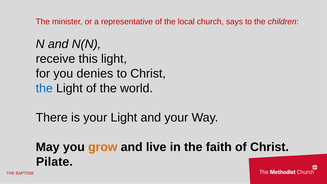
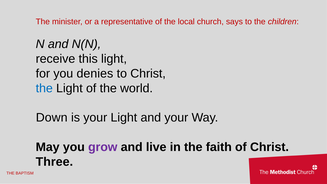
There: There -> Down (52, 118)
grow colour: orange -> purple (103, 147)
Pilate: Pilate -> Three (54, 162)
